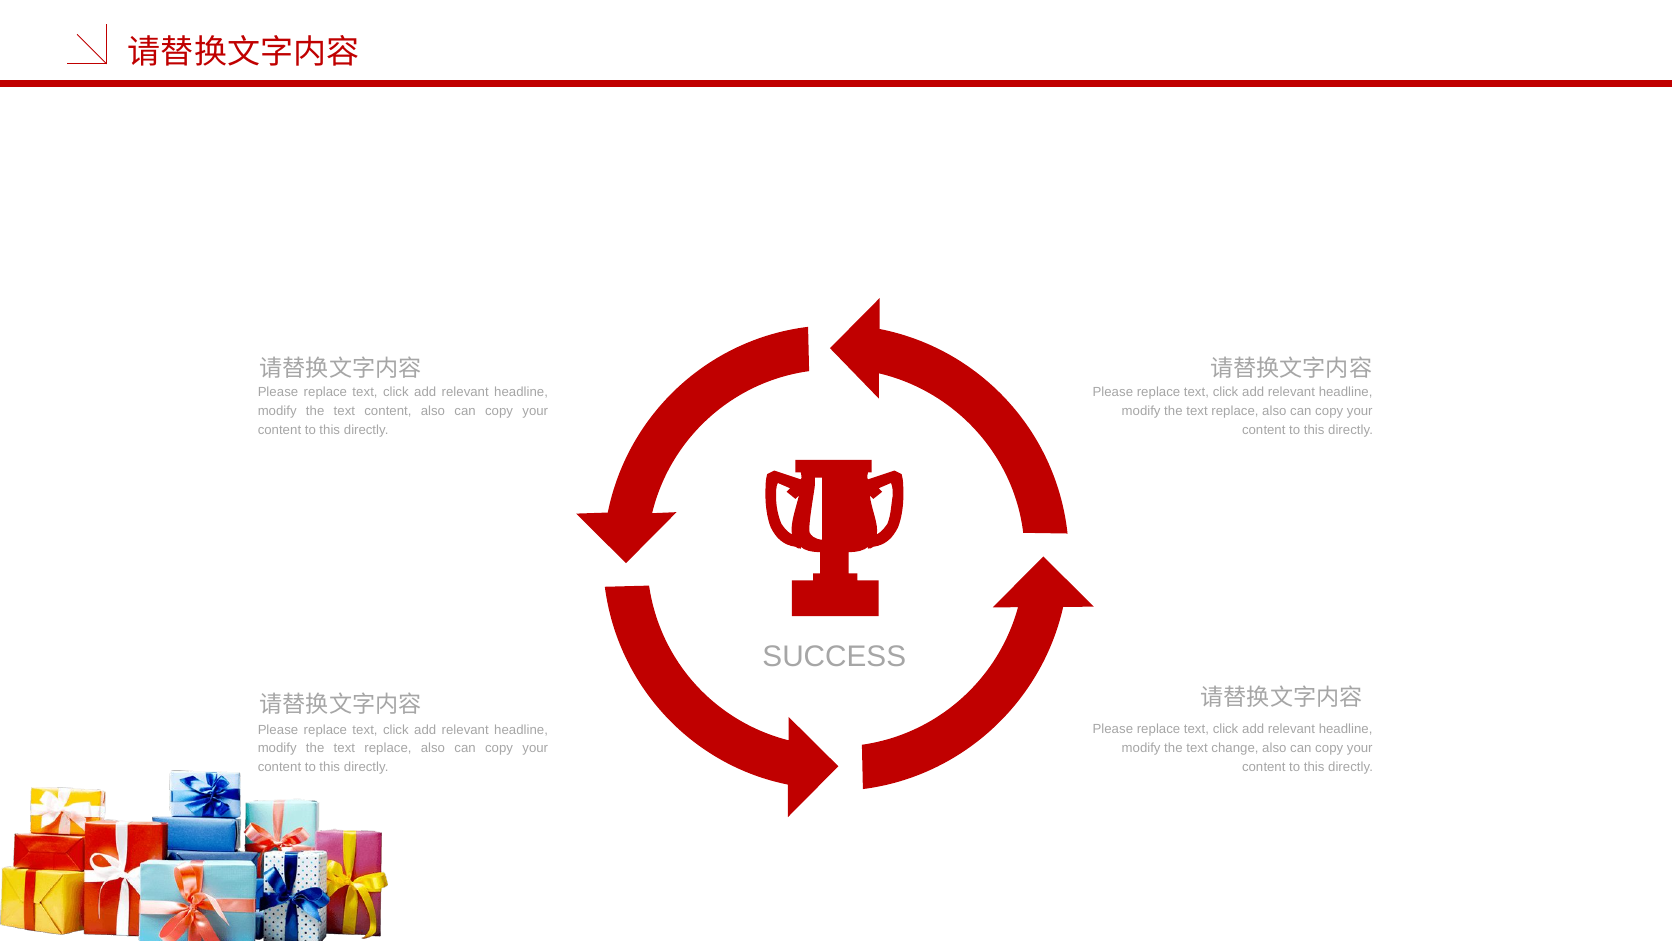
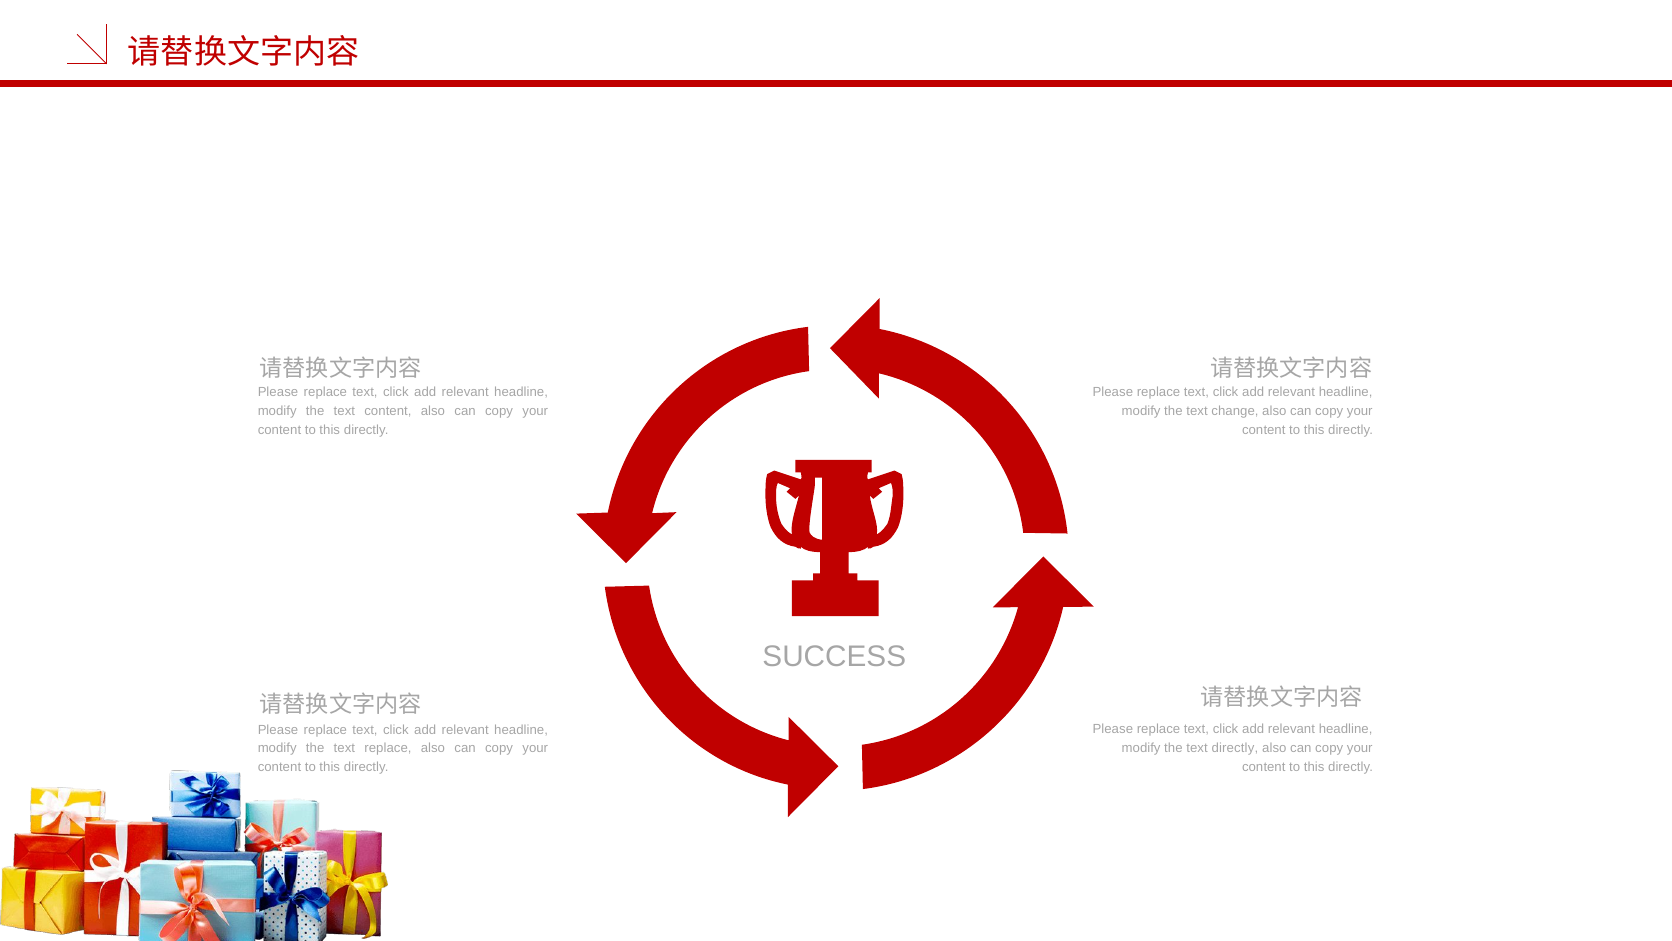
replace: replace -> change (1235, 411)
text change: change -> directly (1235, 747)
